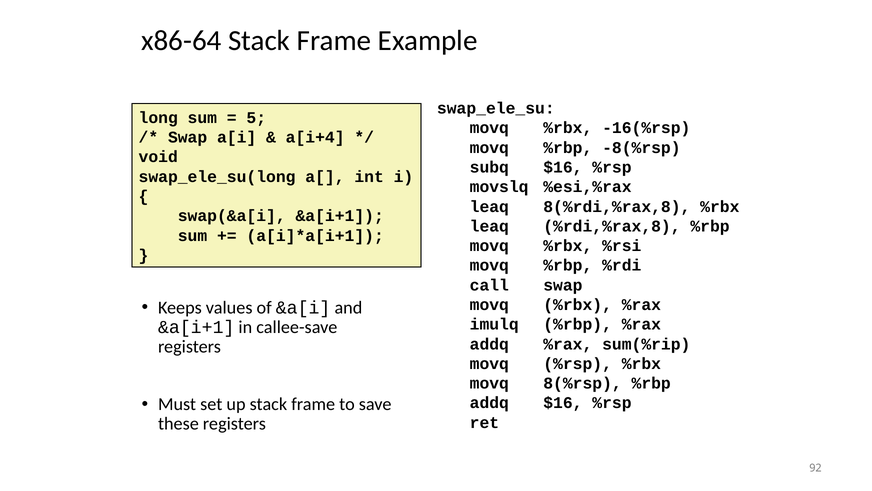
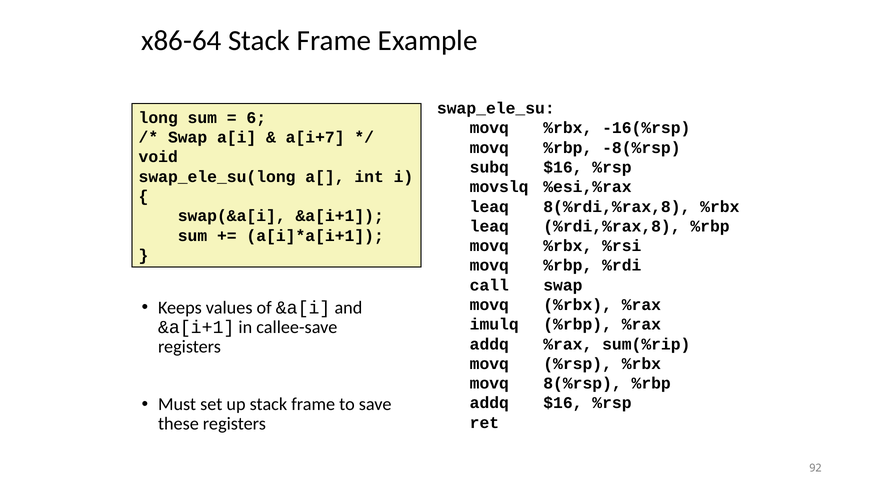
5: 5 -> 6 (256, 118)
a[i+4: a[i+4 -> a[i+7 (315, 137)
